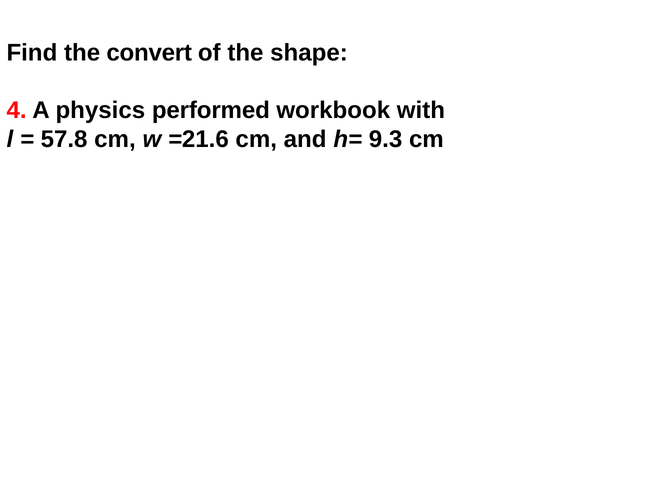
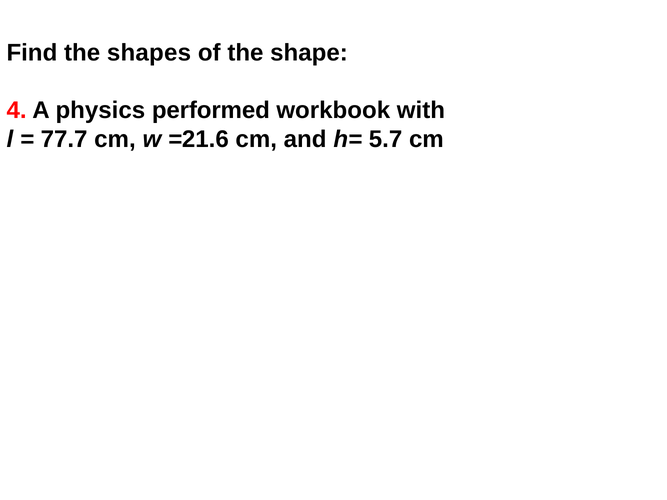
convert: convert -> shapes (149, 53)
57.8: 57.8 -> 77.7 (64, 139)
9.3: 9.3 -> 5.7 (386, 139)
